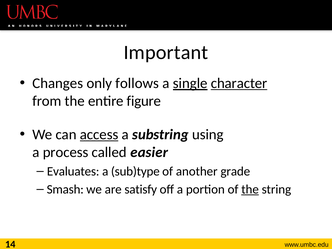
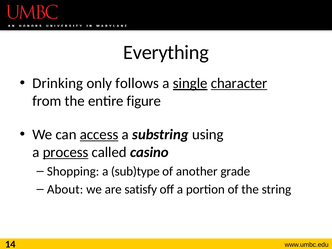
Important: Important -> Everything (166, 52)
Changes: Changes -> Drinking (58, 83)
process underline: none -> present (66, 152)
easier: easier -> casino (149, 152)
Evaluates: Evaluates -> Shopping (73, 171)
Smash: Smash -> About (65, 189)
the underline: present -> none (250, 189)
